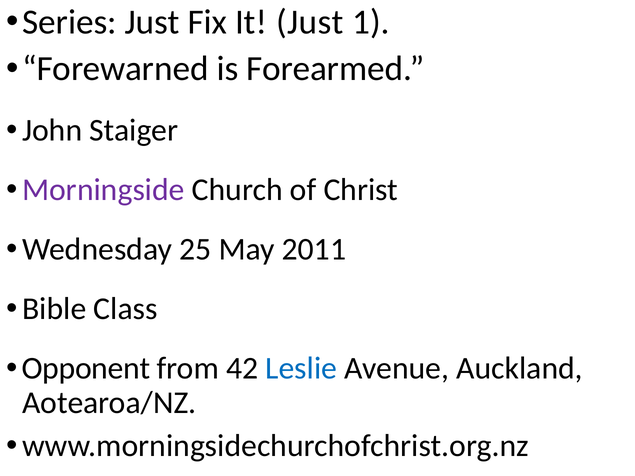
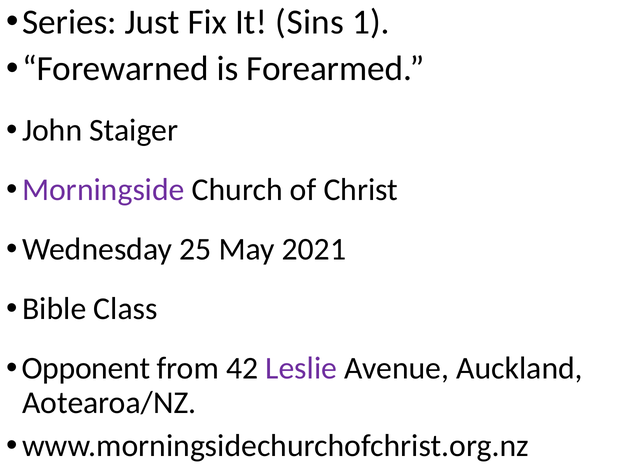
It Just: Just -> Sins (310, 22)
2011: 2011 -> 2021 (314, 249)
Leslie colour: blue -> purple (301, 369)
